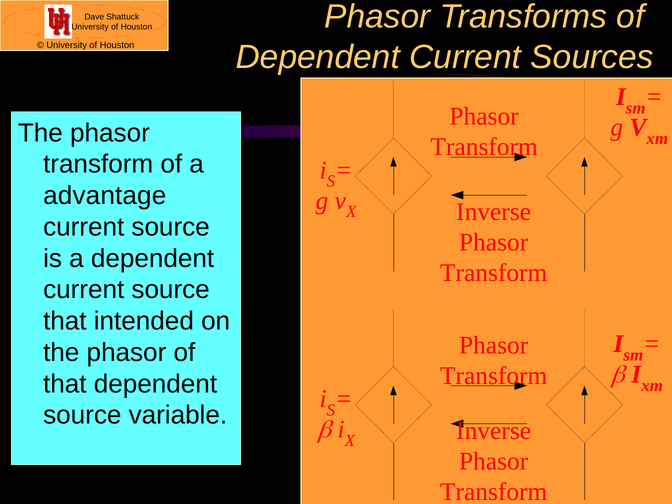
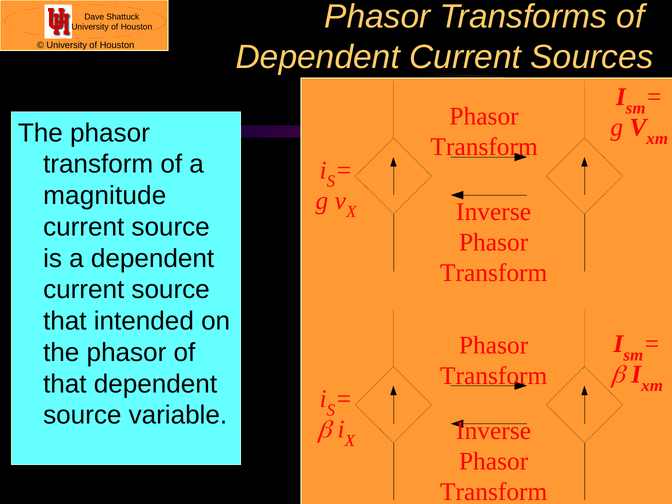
advantage: advantage -> magnitude (105, 196)
